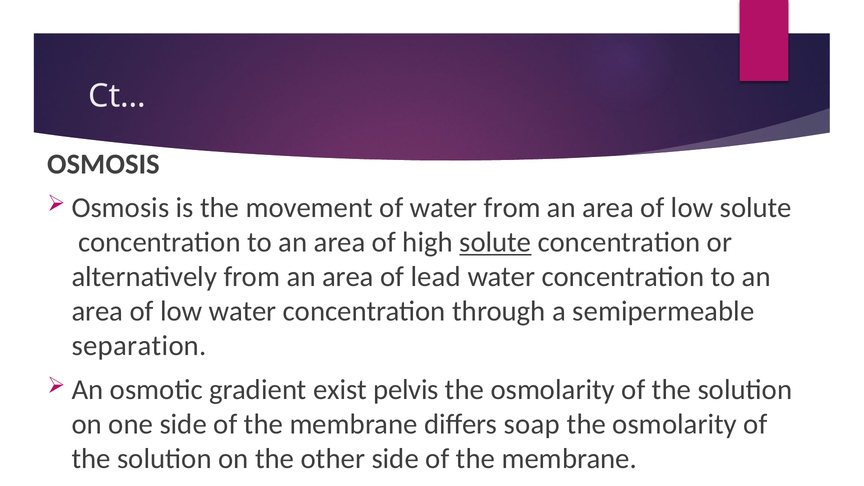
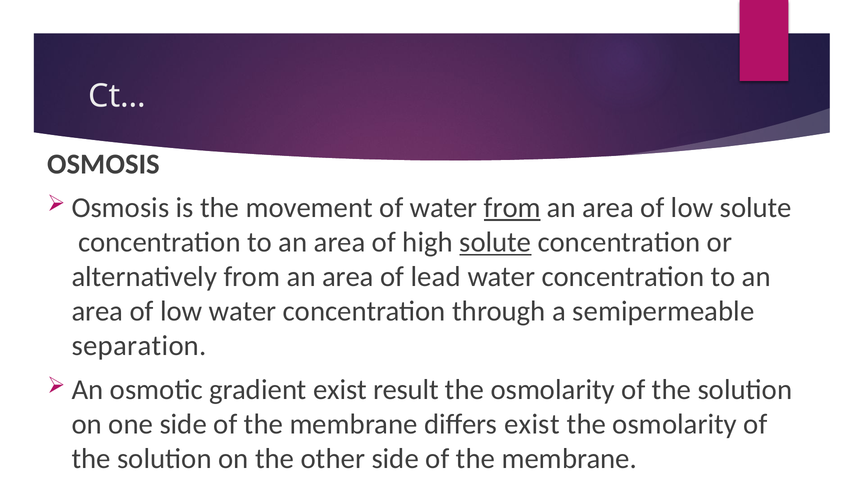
from underline: none -> present (512, 208)
pelvis: pelvis -> result (406, 390)
differs soap: soap -> exist (532, 424)
